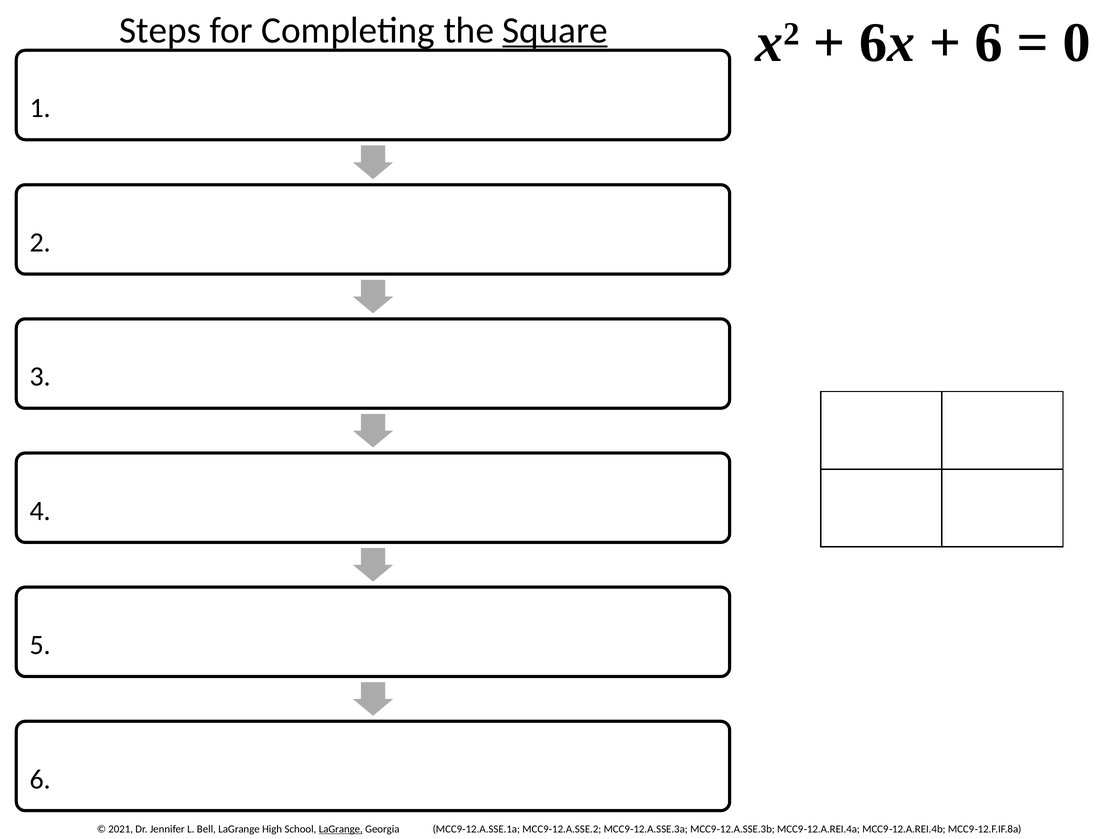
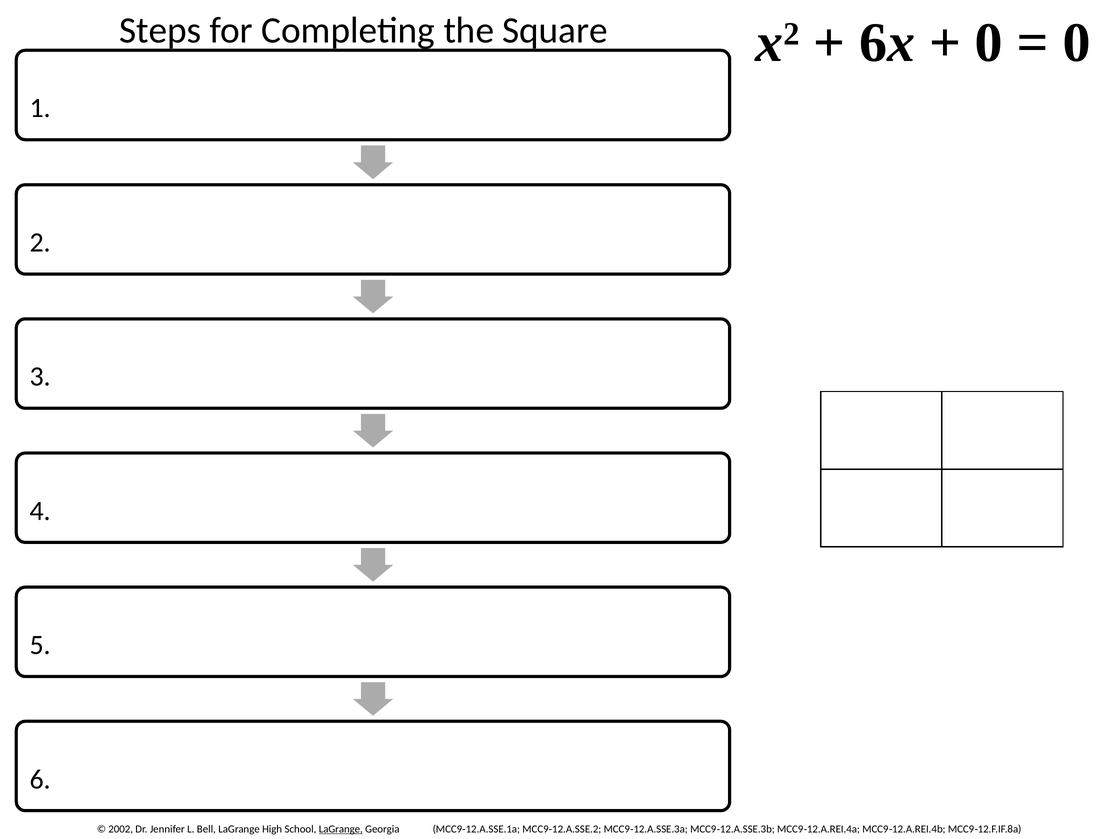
Square underline: present -> none (555, 30)
6: 6 -> 0 (989, 43)
2021: 2021 -> 2002 (121, 829)
